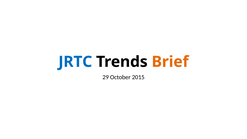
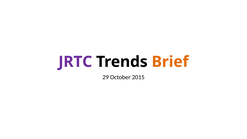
JRTC colour: blue -> purple (75, 62)
